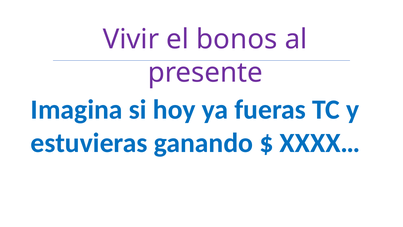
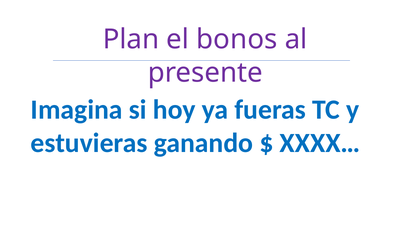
Vivir: Vivir -> Plan (131, 39)
